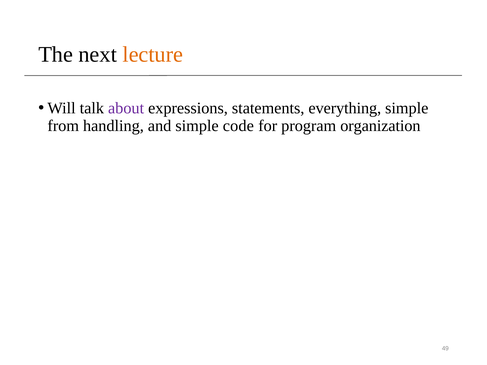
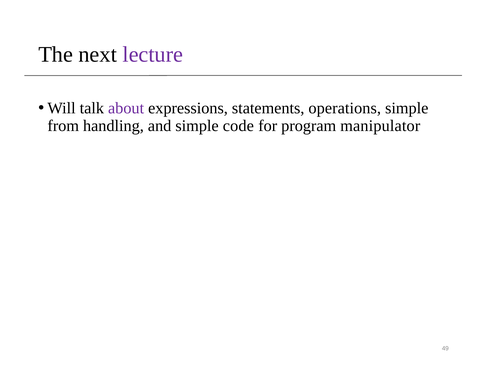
lecture colour: orange -> purple (153, 55)
everything: everything -> operations (345, 108)
organization: organization -> manipulator (380, 126)
